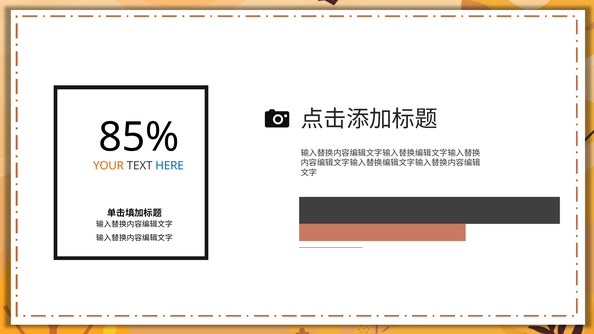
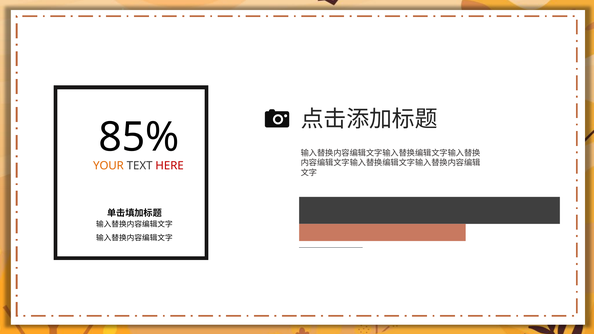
HERE colour: blue -> red (170, 166)
